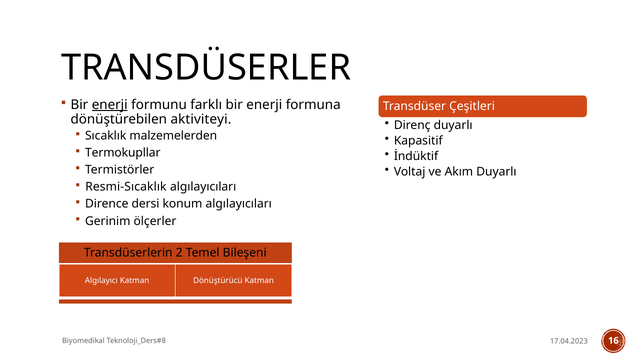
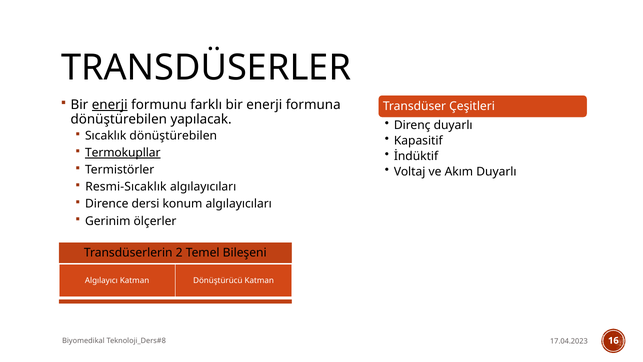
aktiviteyi: aktiviteyi -> yapılacak (201, 119)
Sıcaklık malzemelerden: malzemelerden -> dönüştürebilen (173, 136)
Termokupllar underline: none -> present (123, 153)
